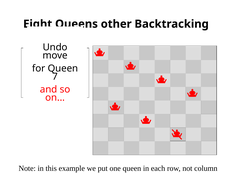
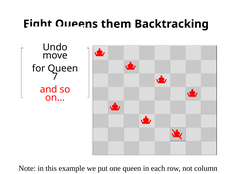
other: other -> them (116, 24)
